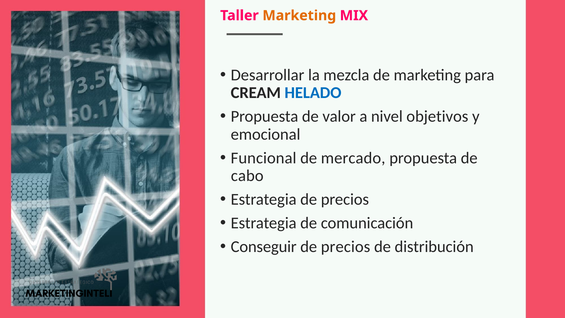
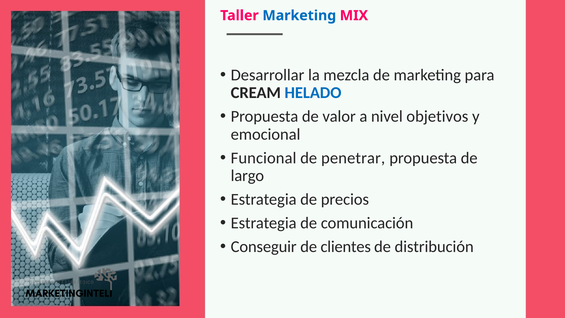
Marketing colour: orange -> blue (299, 16)
mercado: mercado -> penetrar (353, 158)
cabo: cabo -> largo (247, 176)
precios: precios -> clientes (346, 247)
